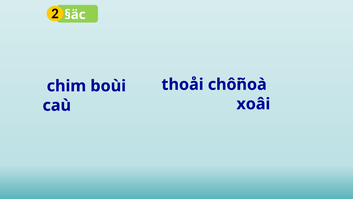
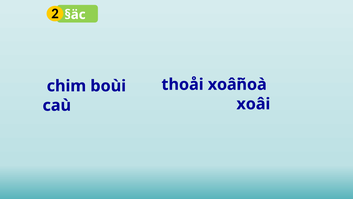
thoåi chôi: chôi -> xoâi (225, 84)
